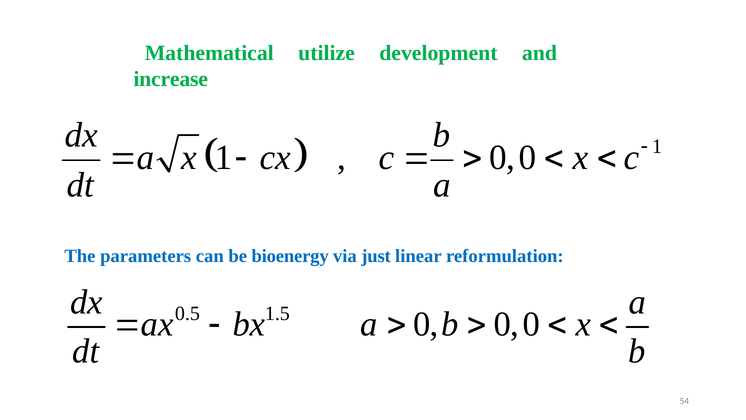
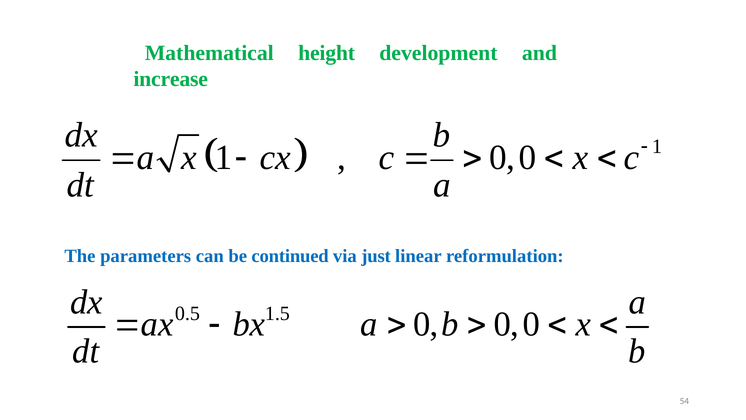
utilize: utilize -> height (327, 53)
bioenergy: bioenergy -> continued (290, 256)
